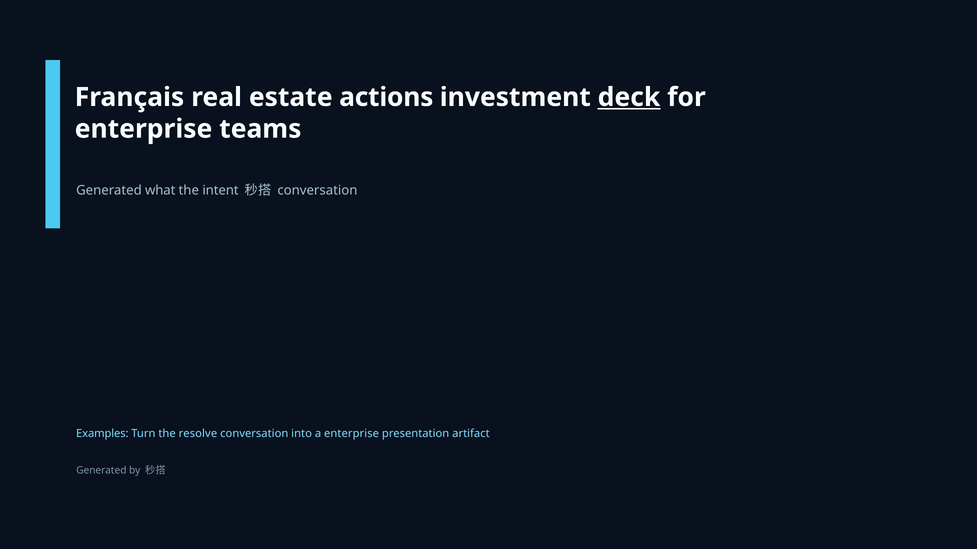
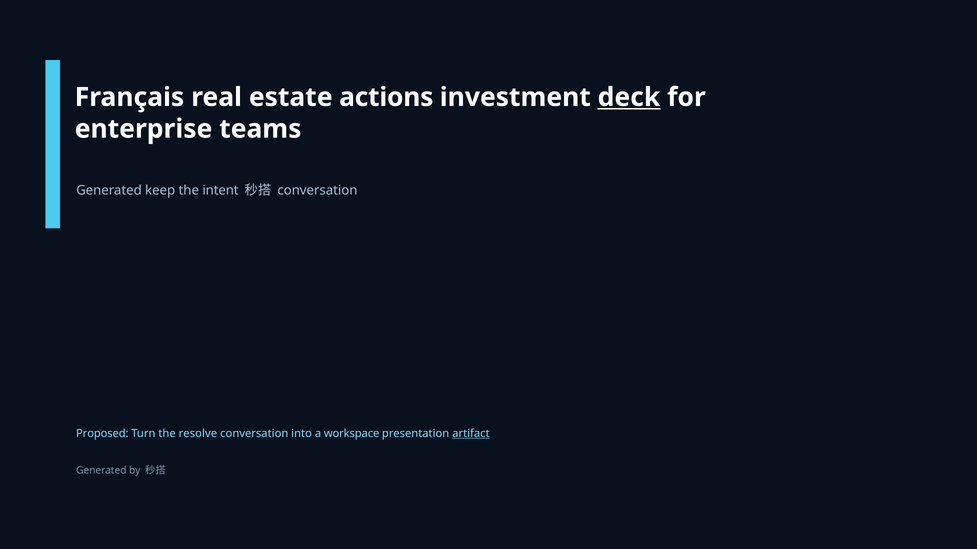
what: what -> keep (160, 191)
Examples: Examples -> Proposed (102, 434)
a enterprise: enterprise -> workspace (352, 434)
artifact underline: none -> present (471, 434)
